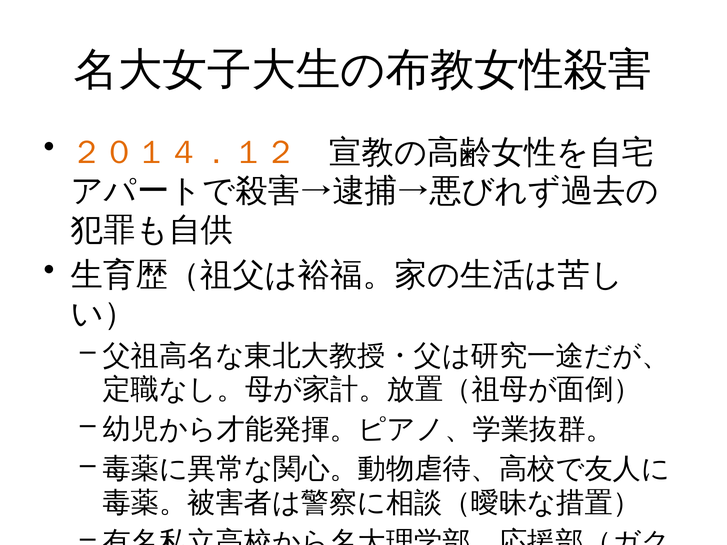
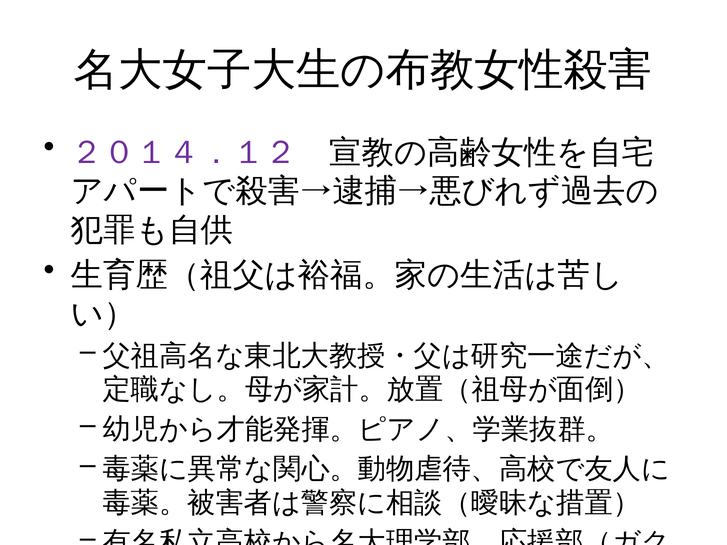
２０１４．１２ colour: orange -> purple (184, 153)
